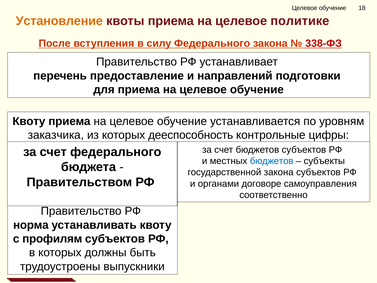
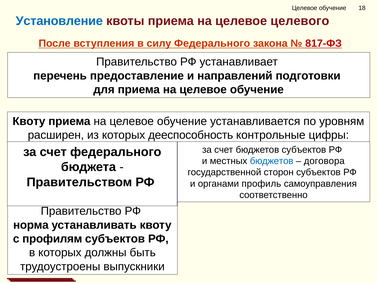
Установление colour: orange -> blue (59, 21)
политике: политике -> целевого (300, 21)
338-ФЗ: 338-ФЗ -> 817-ФЗ (324, 43)
заказчика: заказчика -> расширен (56, 135)
субъекты: субъекты -> договора (324, 161)
государственной закона: закона -> сторон (279, 172)
договоре: договоре -> профиль (261, 183)
